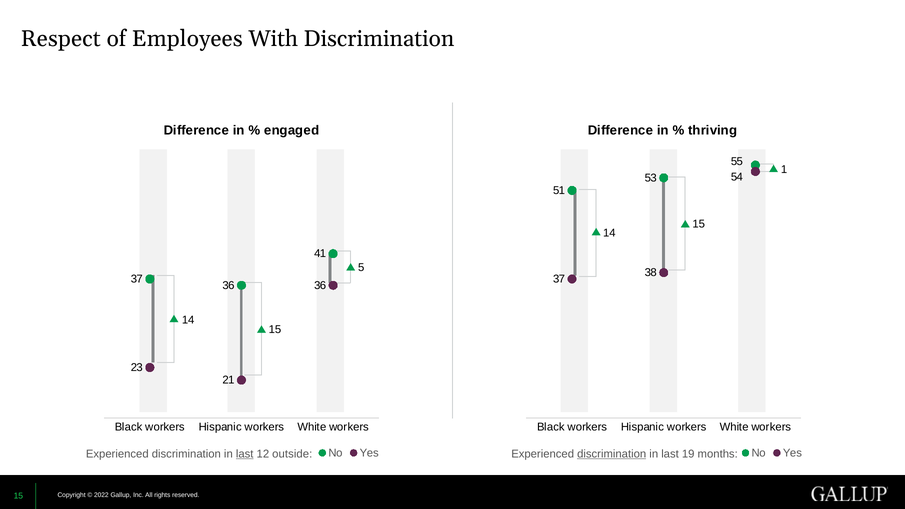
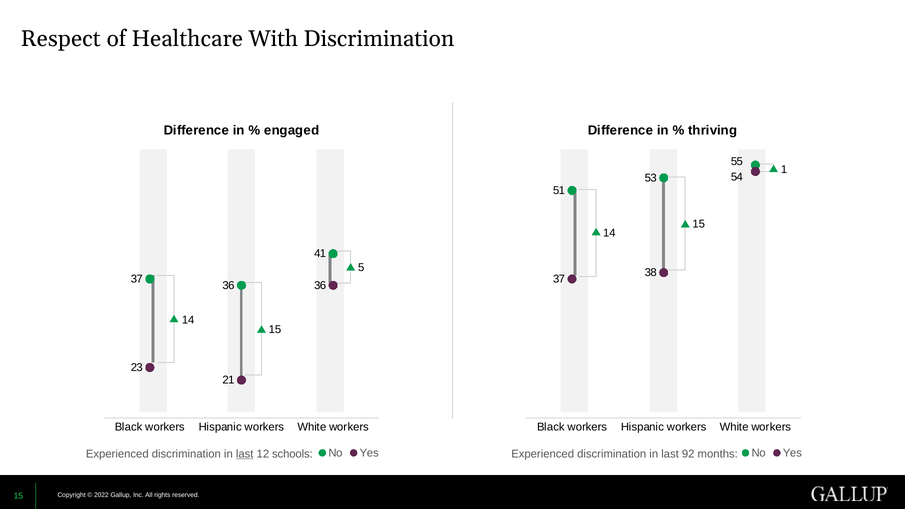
Employees: Employees -> Healthcare (187, 39)
outside: outside -> schools (292, 454)
discrimination underline: present -> none (612, 454)
19: 19 -> 92 (688, 454)
